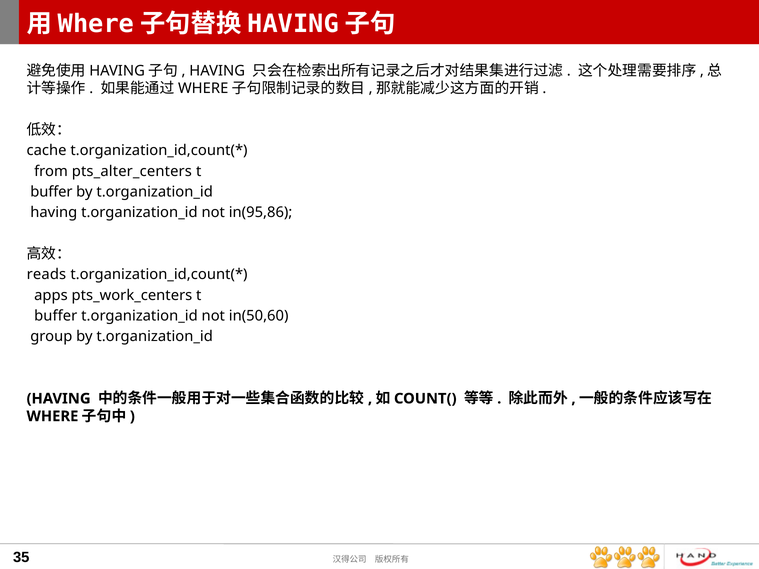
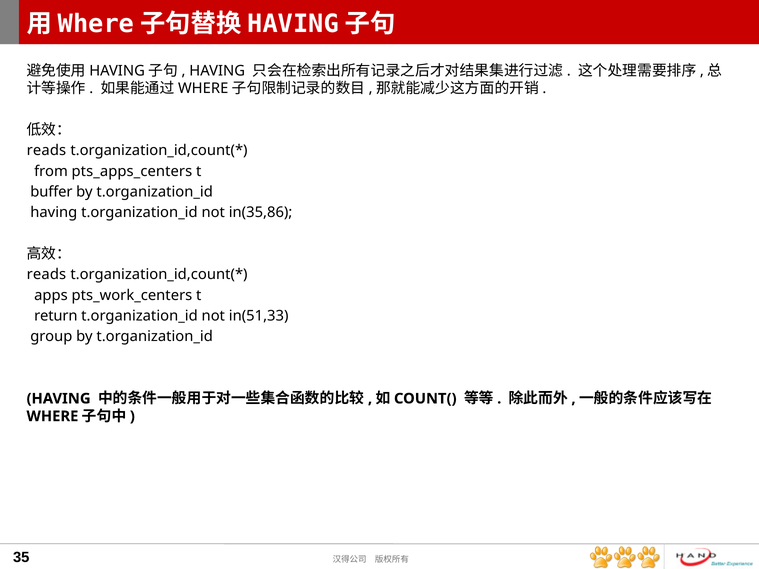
cache: cache -> reads (46, 151)
pts_alter_centers: pts_alter_centers -> pts_apps_centers (132, 171)
in(95,86: in(95,86 -> in(35,86 (261, 213)
buffer: buffer -> return (56, 316)
in(50,60: in(50,60 -> in(51,33 (259, 316)
